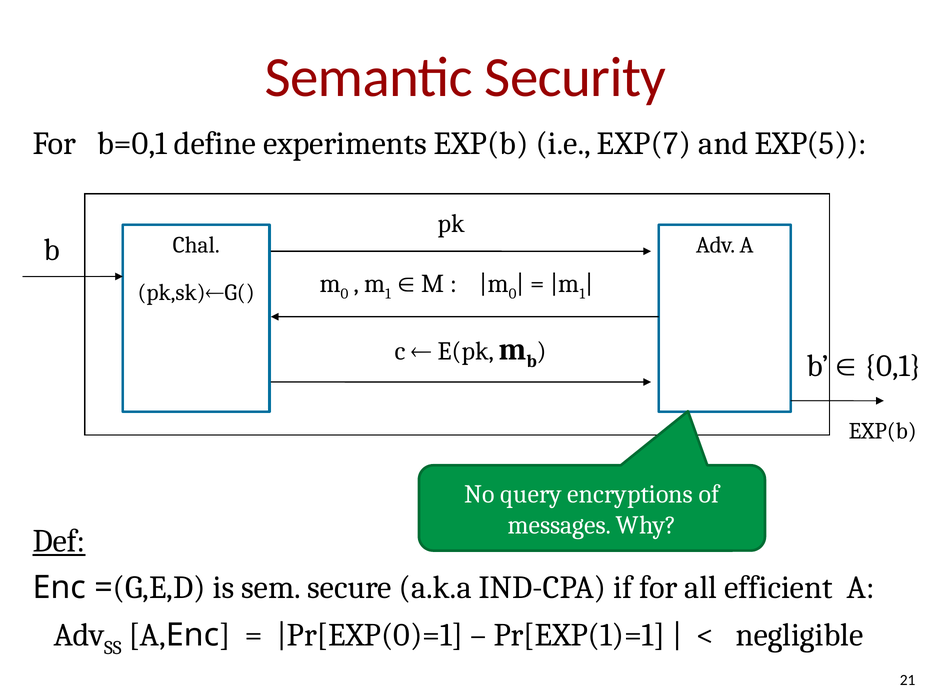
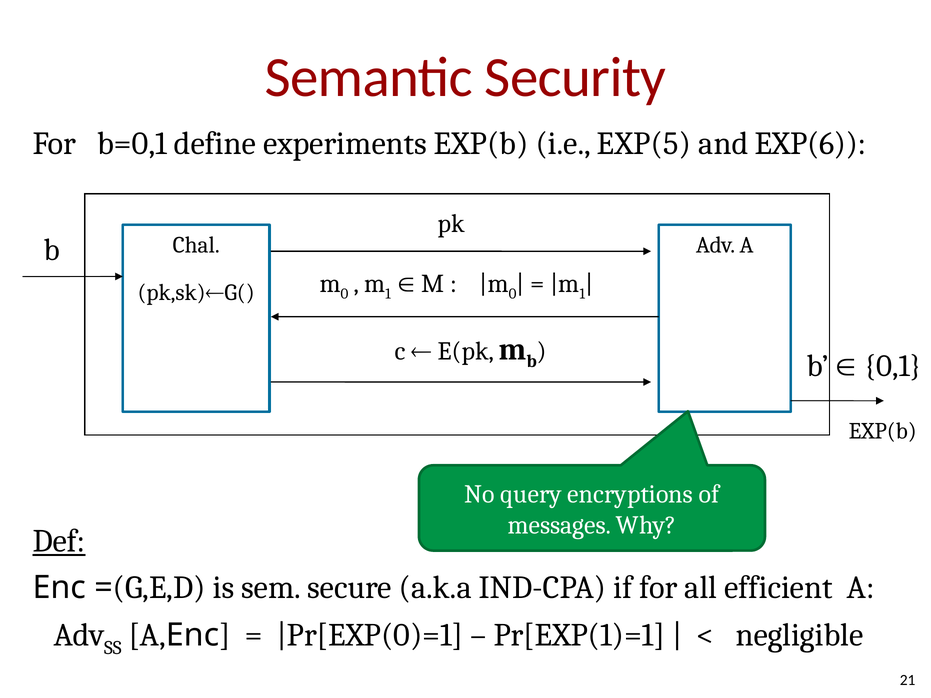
EXP(7: EXP(7 -> EXP(5 (644, 143)
EXP(5: EXP(5 -> EXP(6 (811, 143)
